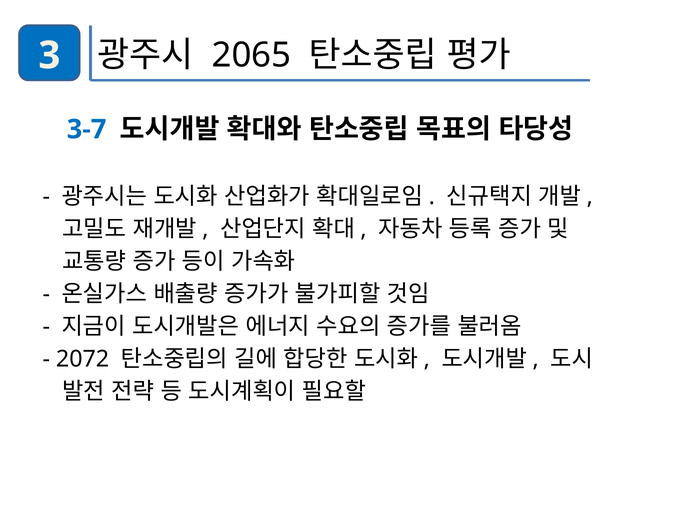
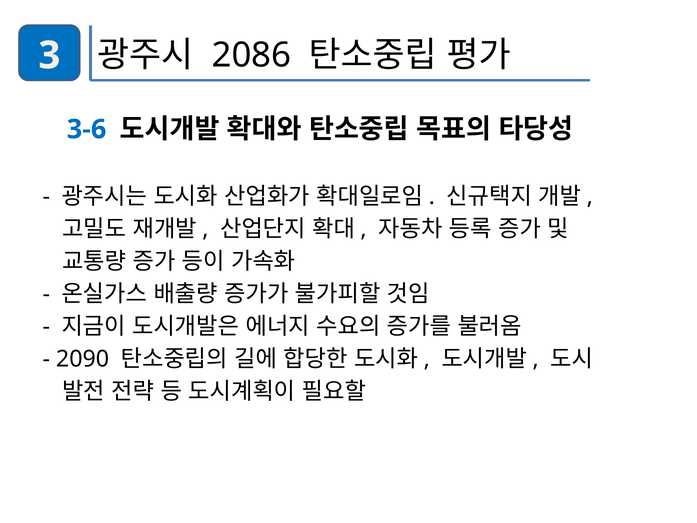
2065: 2065 -> 2086 (251, 55)
3-7: 3-7 -> 3-6 (87, 129)
2072: 2072 -> 2090 (83, 359)
